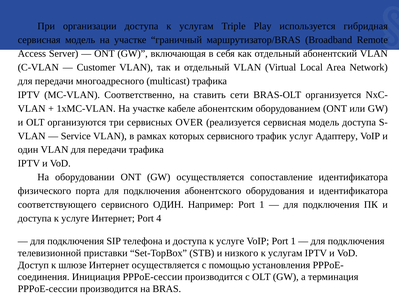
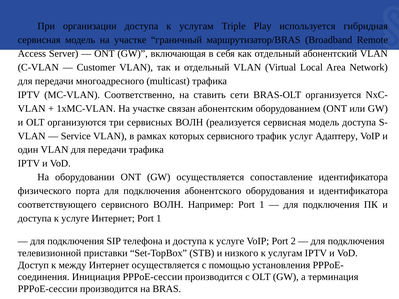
кабеле: кабеле -> связан (181, 109)
сервисных OVER: OVER -> ВОЛН (189, 122)
сервисного ОДИН: ОДИН -> ВОЛН (168, 205)
Интернет Port 4: 4 -> 1 (159, 219)
VoIP Port 1: 1 -> 2 (293, 241)
шлюзе: шлюзе -> между (72, 265)
